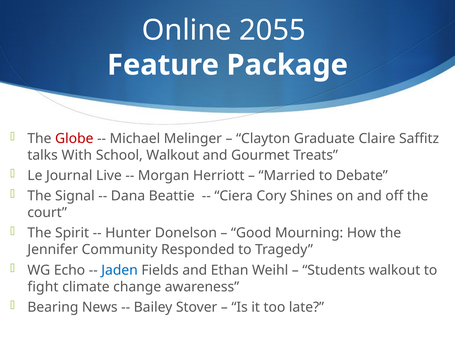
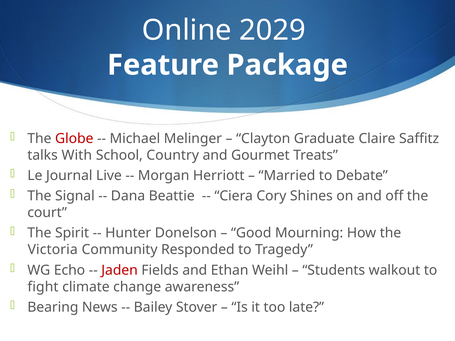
2055: 2055 -> 2029 (272, 30)
School Walkout: Walkout -> Country (173, 155)
Jennifer: Jennifer -> Victoria (53, 250)
Jaden colour: blue -> red (120, 270)
